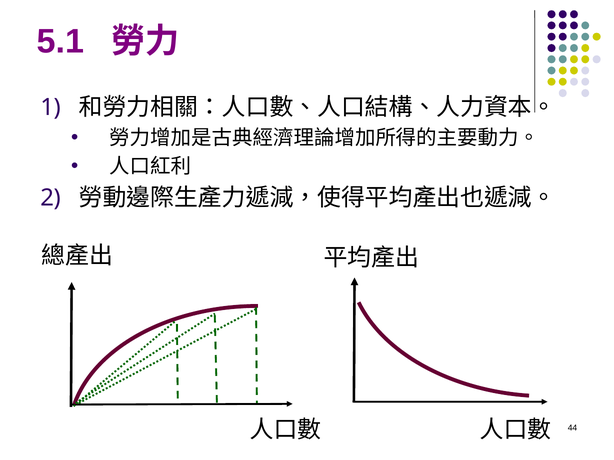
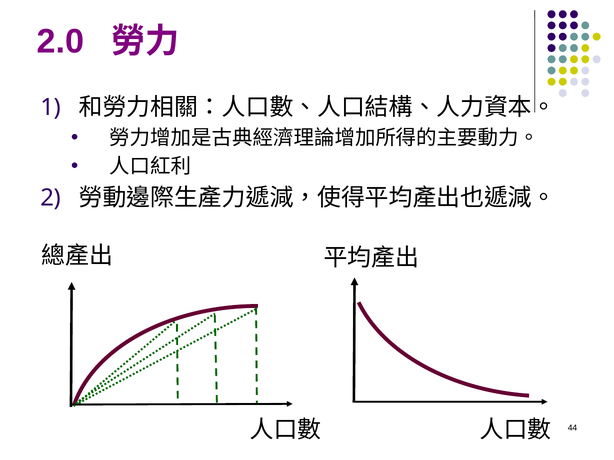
5.1: 5.1 -> 2.0 (61, 41)
